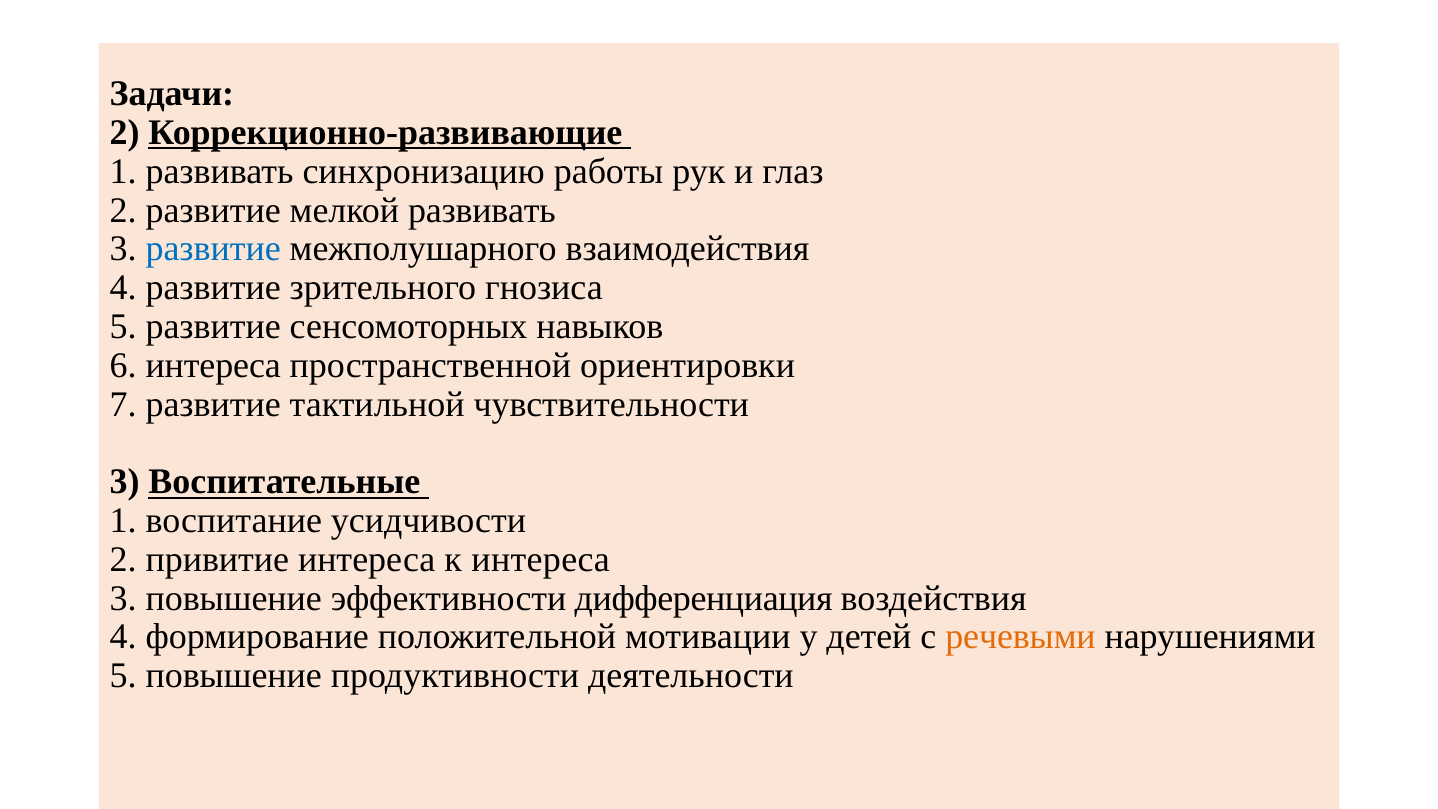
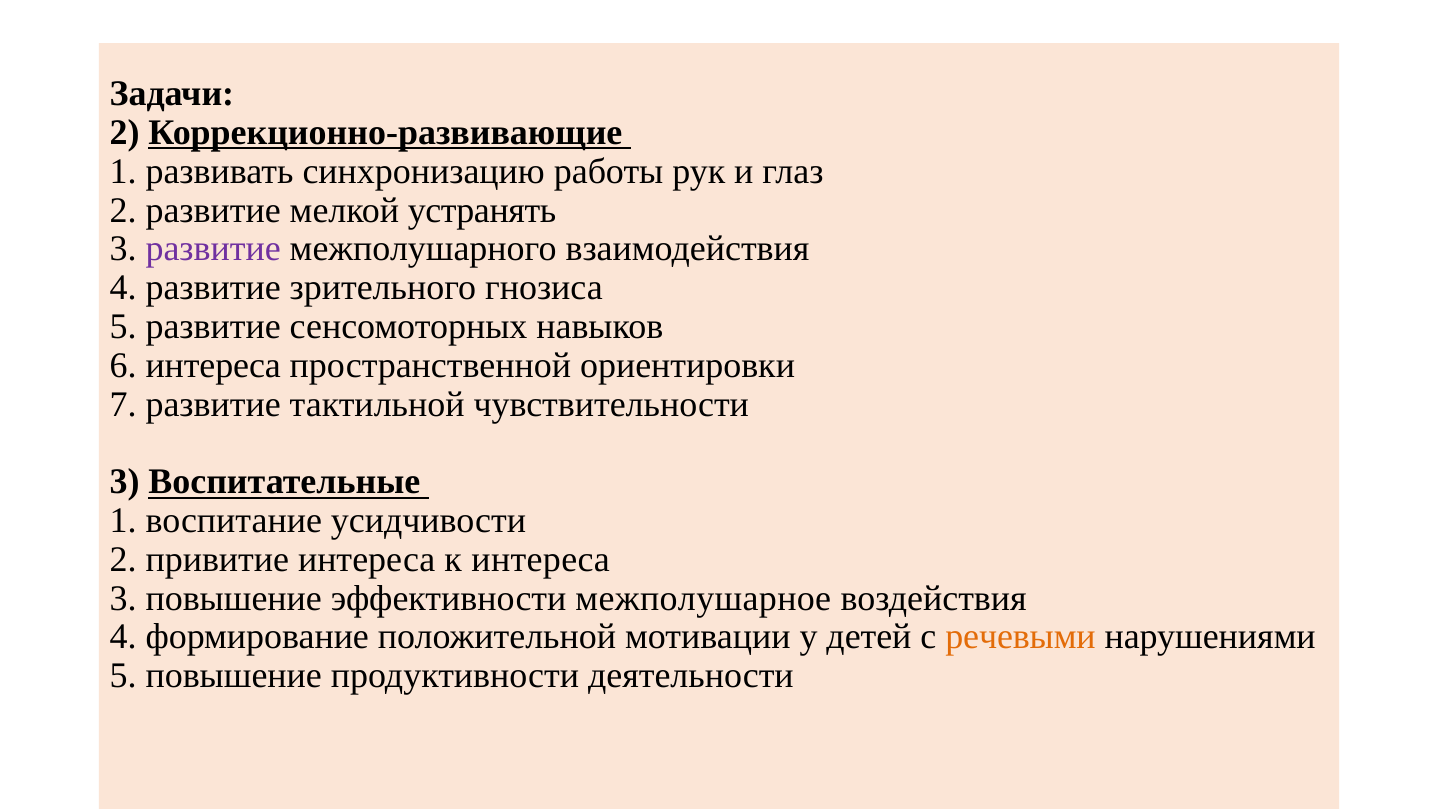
мелкой развивать: развивать -> устранять (482, 210)
развитие colour: blue -> purple (213, 249)
дифференциация: дифференциация -> межполушарное (703, 598)
